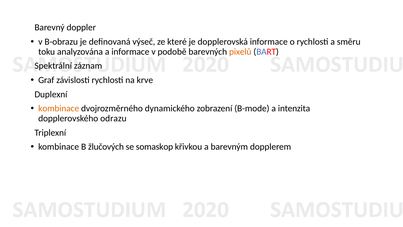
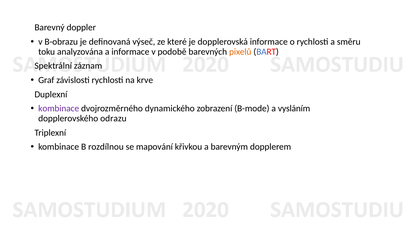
kombinace colour: orange -> purple (59, 108)
intenzita: intenzita -> vysláním (294, 108)
žlučových: žlučových -> rozdílnou (106, 147)
somaskop: somaskop -> mapování (154, 147)
